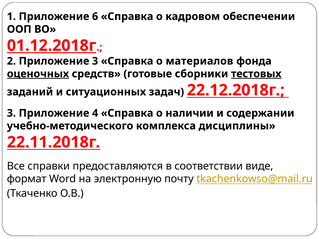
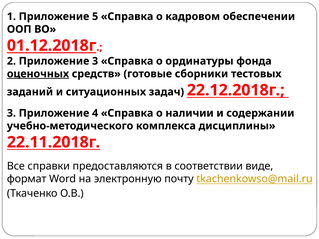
6: 6 -> 5 (95, 16)
материалов: материалов -> ординатуры (199, 61)
тестовых underline: present -> none (256, 74)
